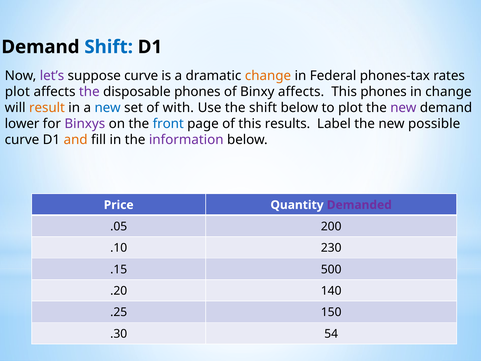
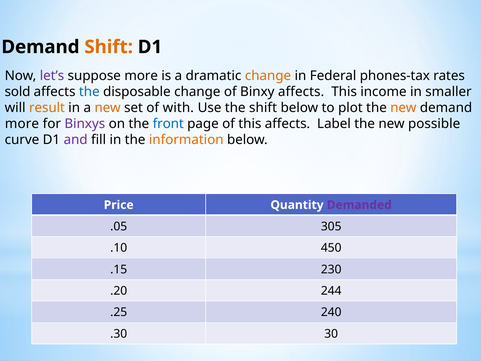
Shift colour: blue -> orange (109, 47)
suppose curve: curve -> more (141, 76)
plot: plot -> sold (18, 92)
the colour: purple -> blue (89, 92)
disposable phones: phones -> change (197, 92)
This phones: phones -> income (383, 92)
in change: change -> smaller (448, 92)
new colour: blue -> orange (108, 108)
new colour: purple -> orange (403, 108)
lower: lower -> more (22, 124)
this results: results -> affects (287, 124)
and colour: orange -> purple (76, 140)
information colour: purple -> orange (186, 140)
200: 200 -> 305 (331, 226)
230: 230 -> 450 (331, 248)
500: 500 -> 230 (331, 269)
140: 140 -> 244 (331, 291)
150: 150 -> 240 (331, 312)
54: 54 -> 30 (331, 334)
